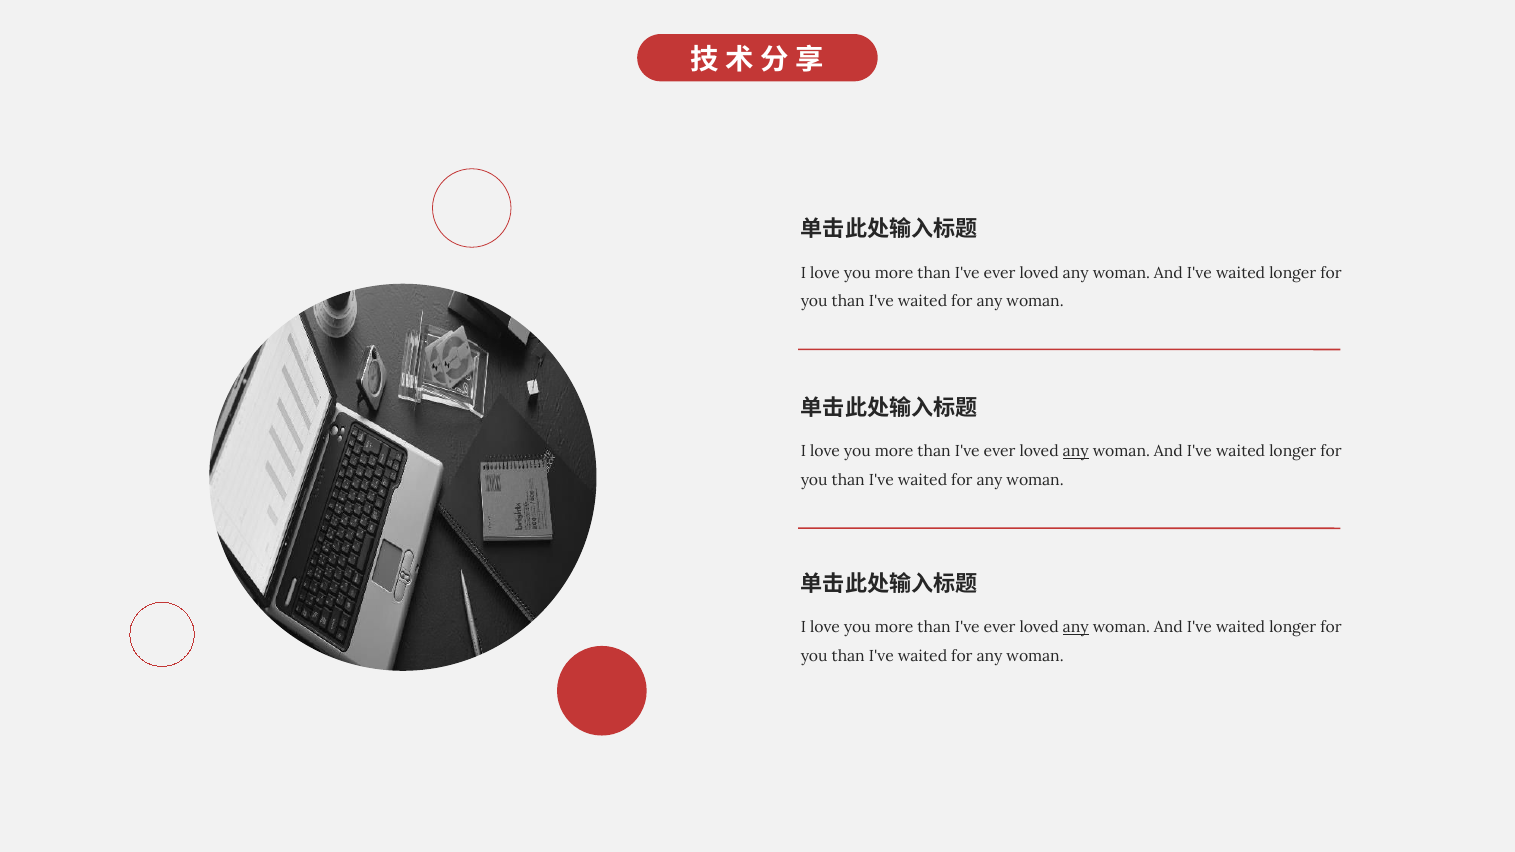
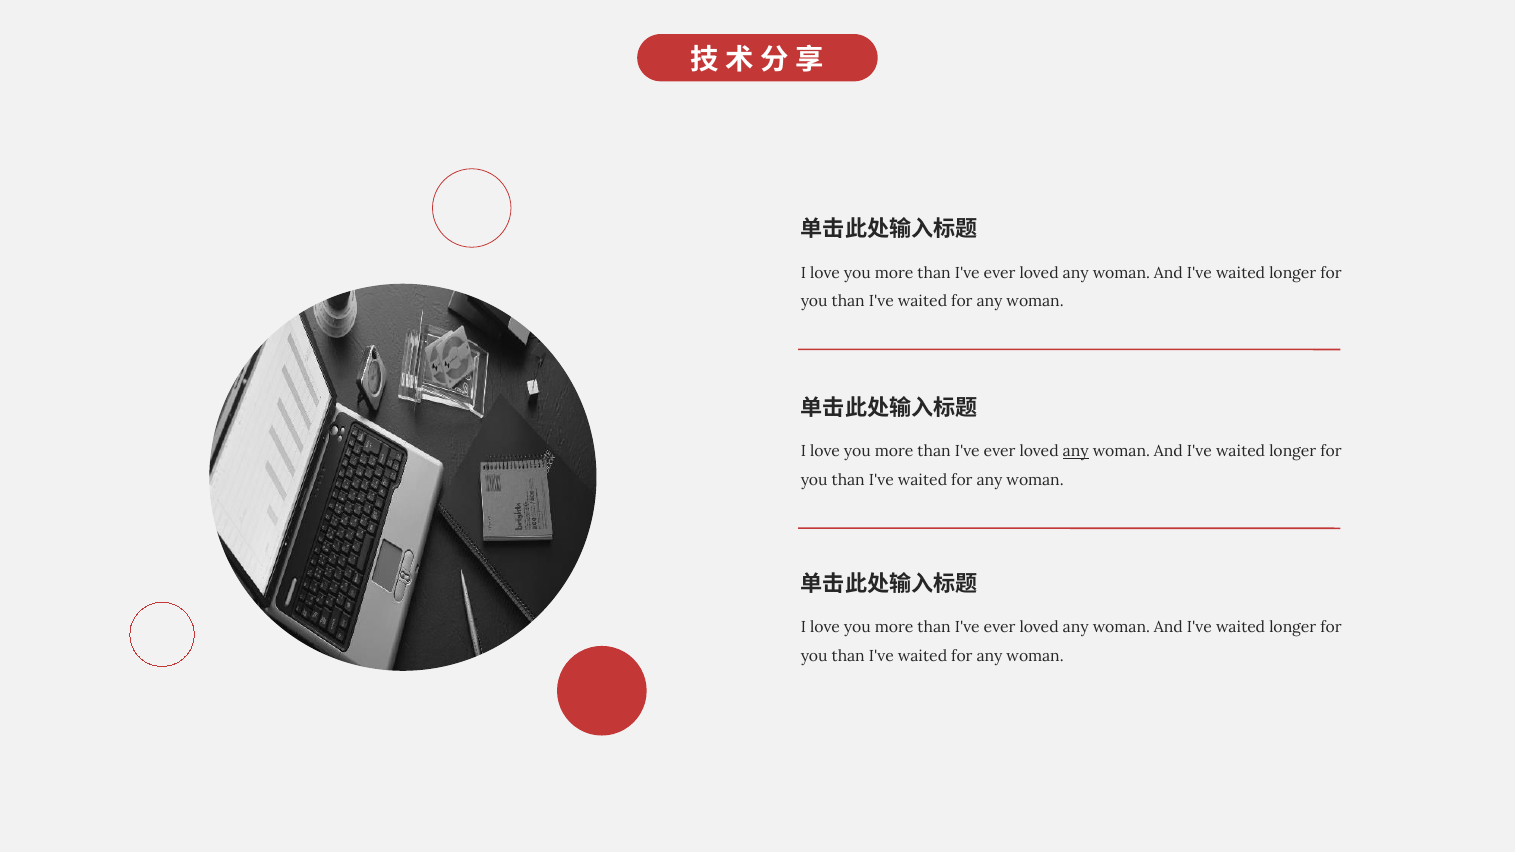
any underline: present -> none (1076, 628)
